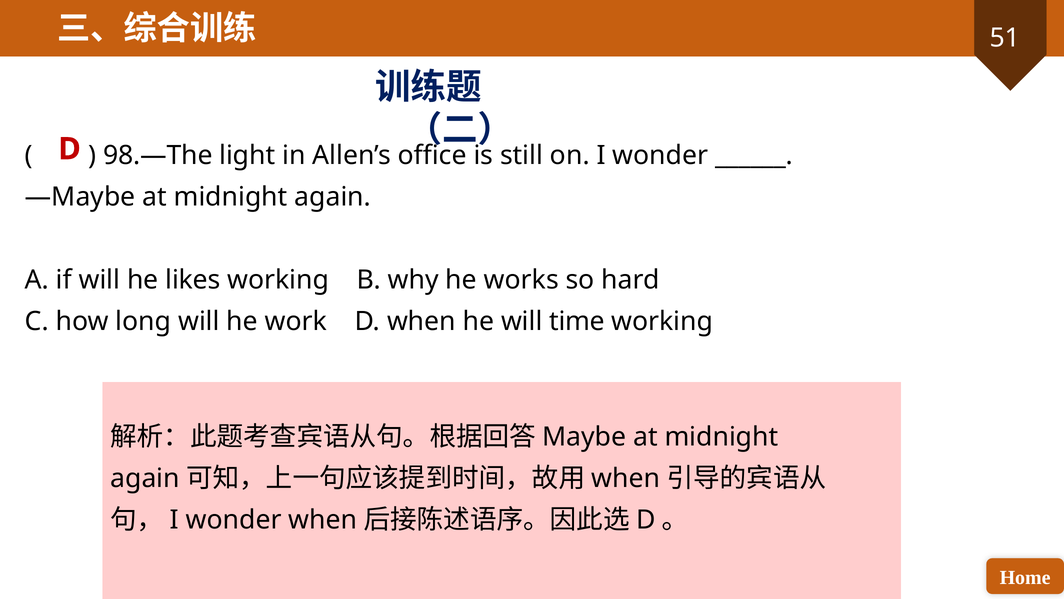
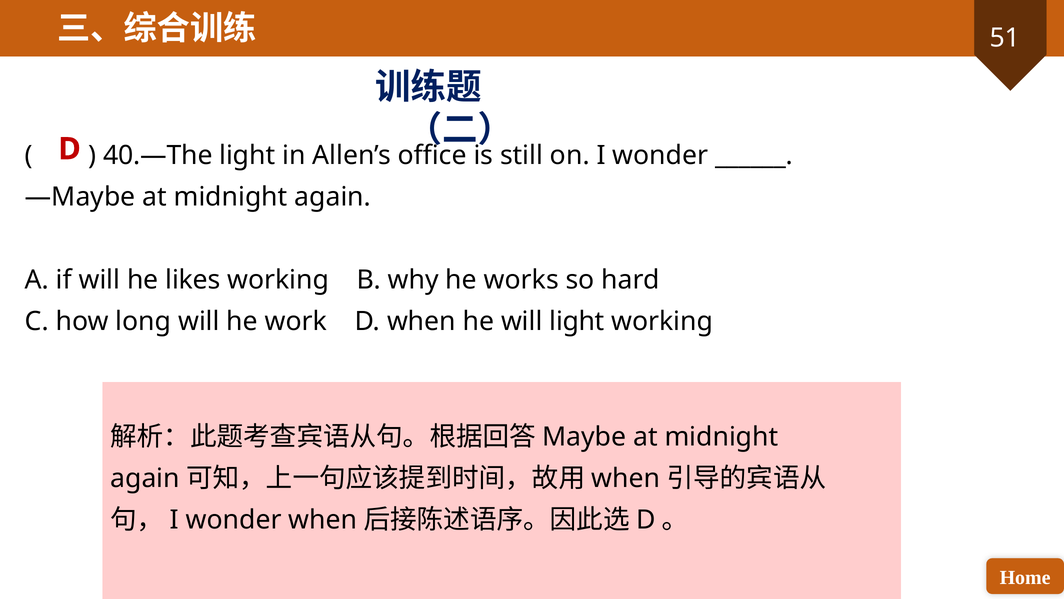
98.—The: 98.—The -> 40.—The (158, 156)
will time: time -> light (577, 321)
